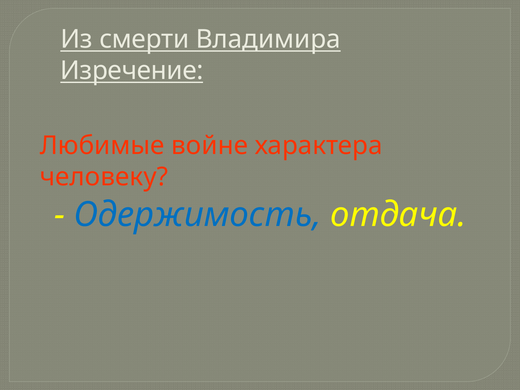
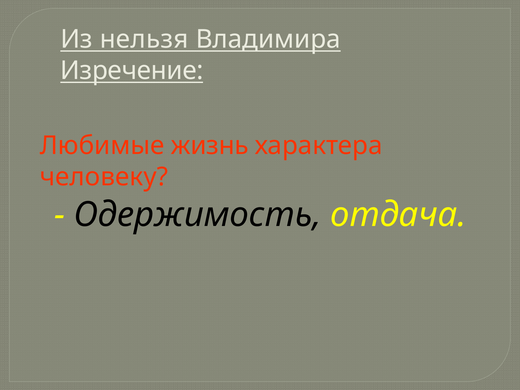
смерти: смерти -> нельзя (144, 39)
войне: войне -> жизнь (210, 146)
Одержимость colour: blue -> black (198, 215)
